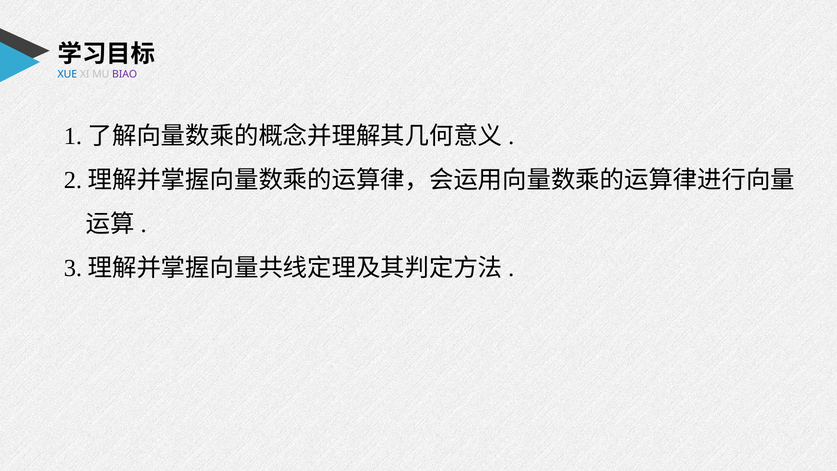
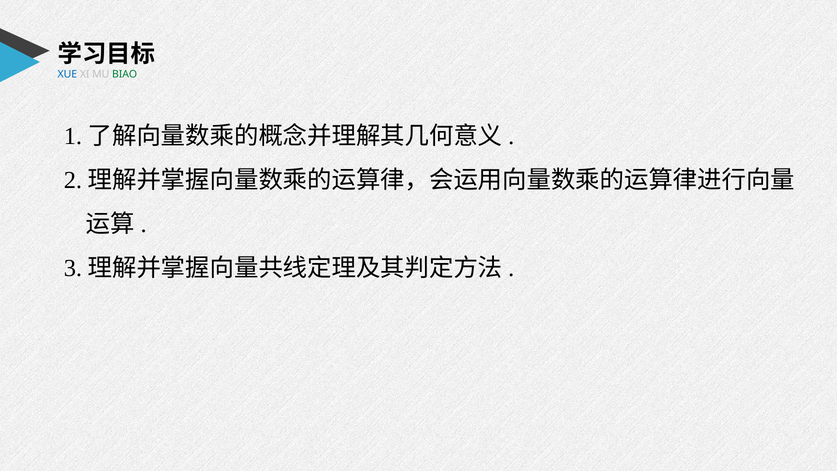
BIAO colour: purple -> green (125, 74)
